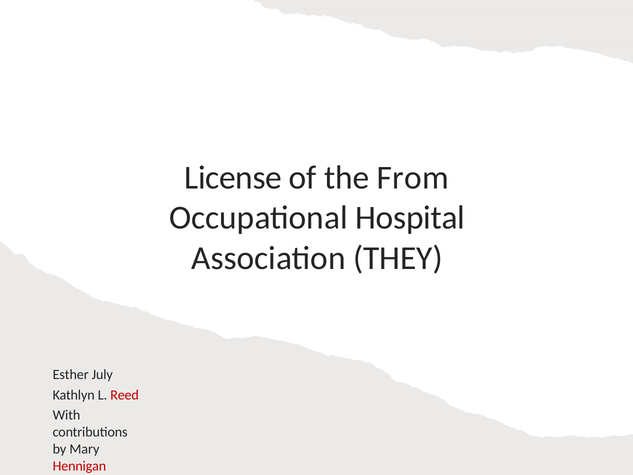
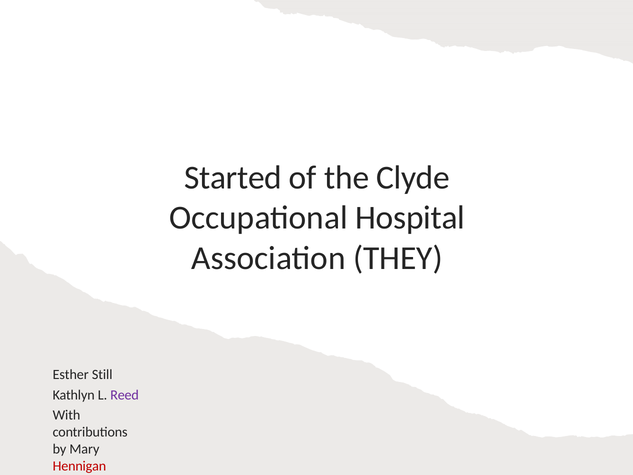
License: License -> Started (233, 178)
From: From -> Clyde (413, 178)
July: July -> Still (102, 375)
Reed colour: red -> purple (125, 395)
